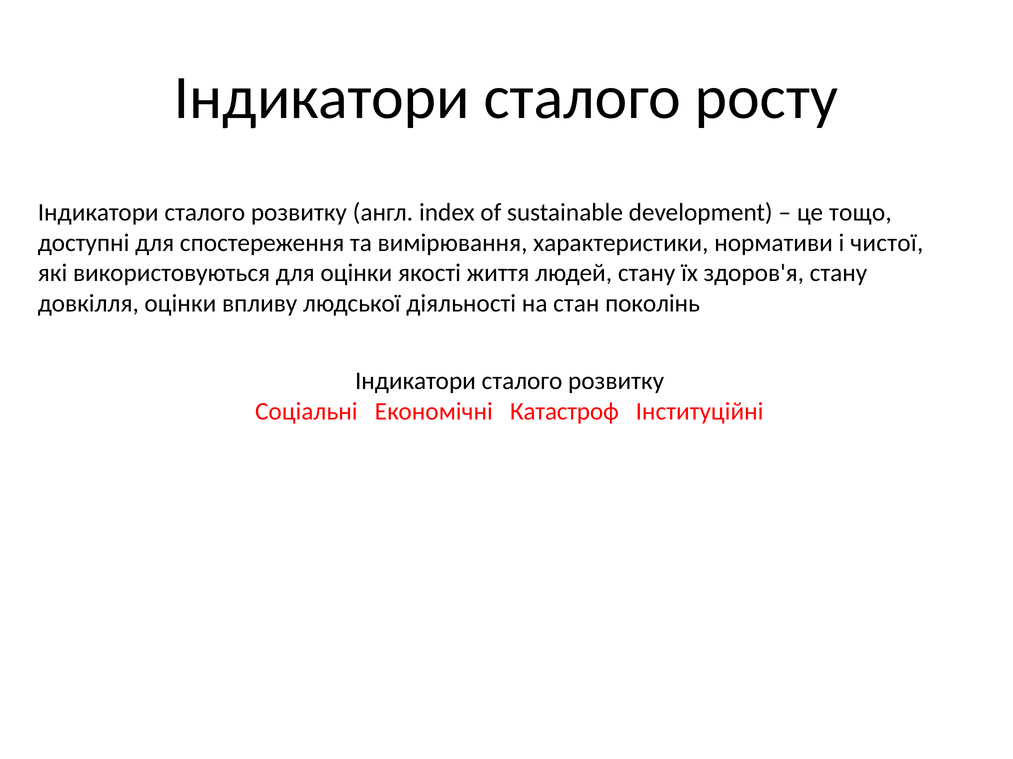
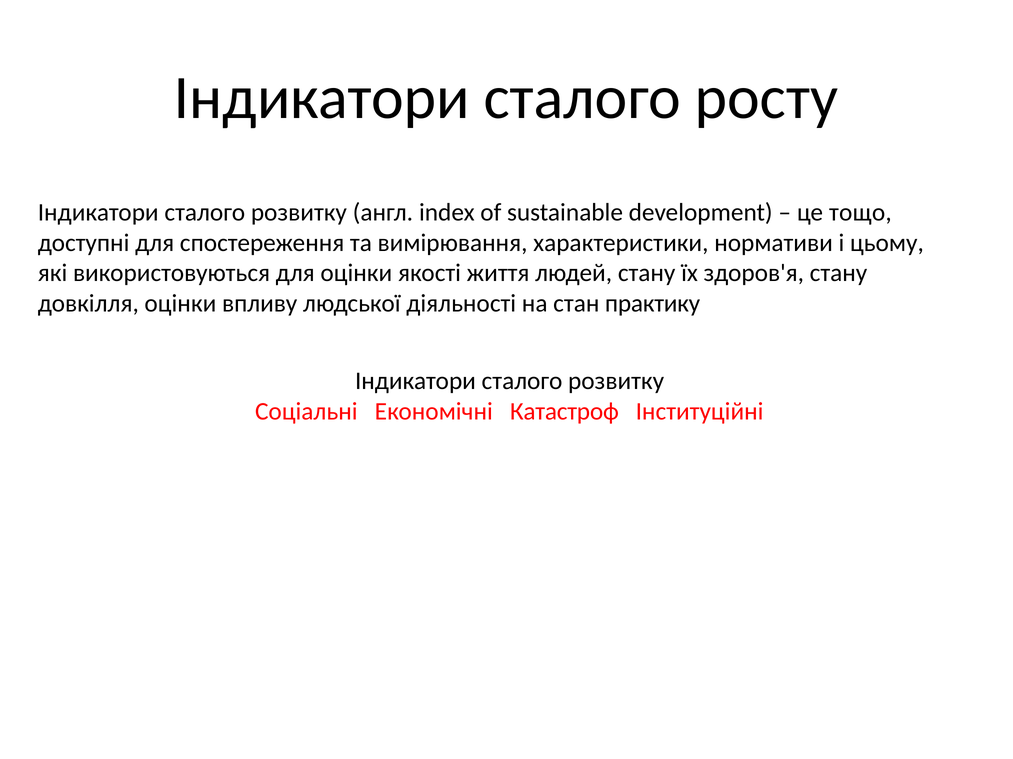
чистої: чистої -> цьому (887, 243)
поколінь: поколінь -> практику (653, 304)
